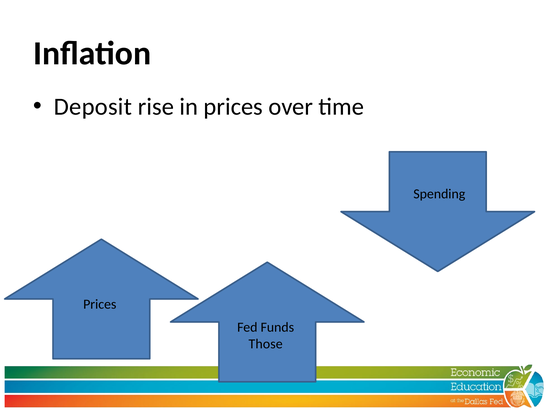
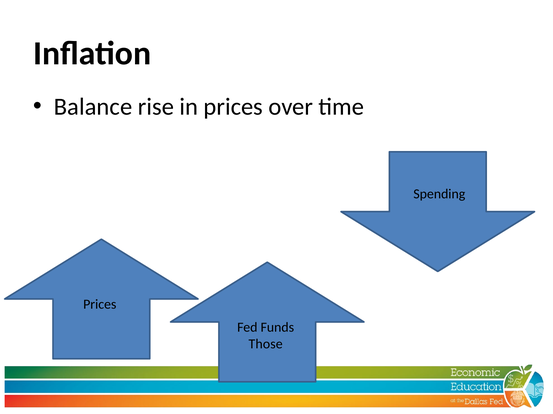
Deposit: Deposit -> Balance (93, 107)
